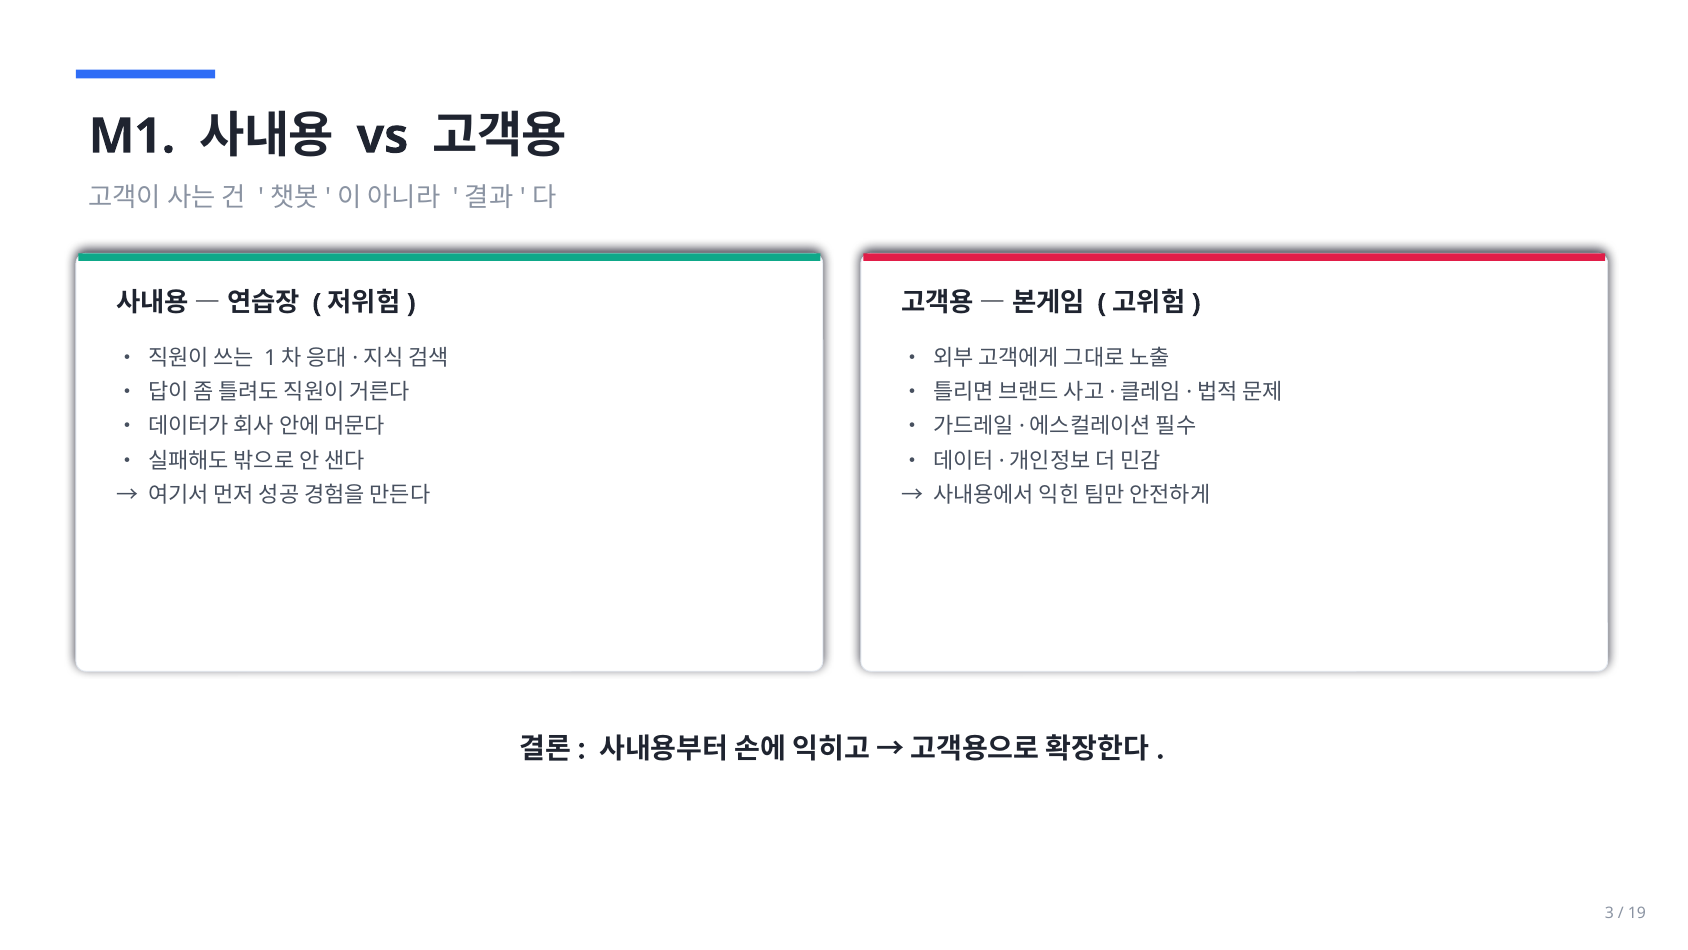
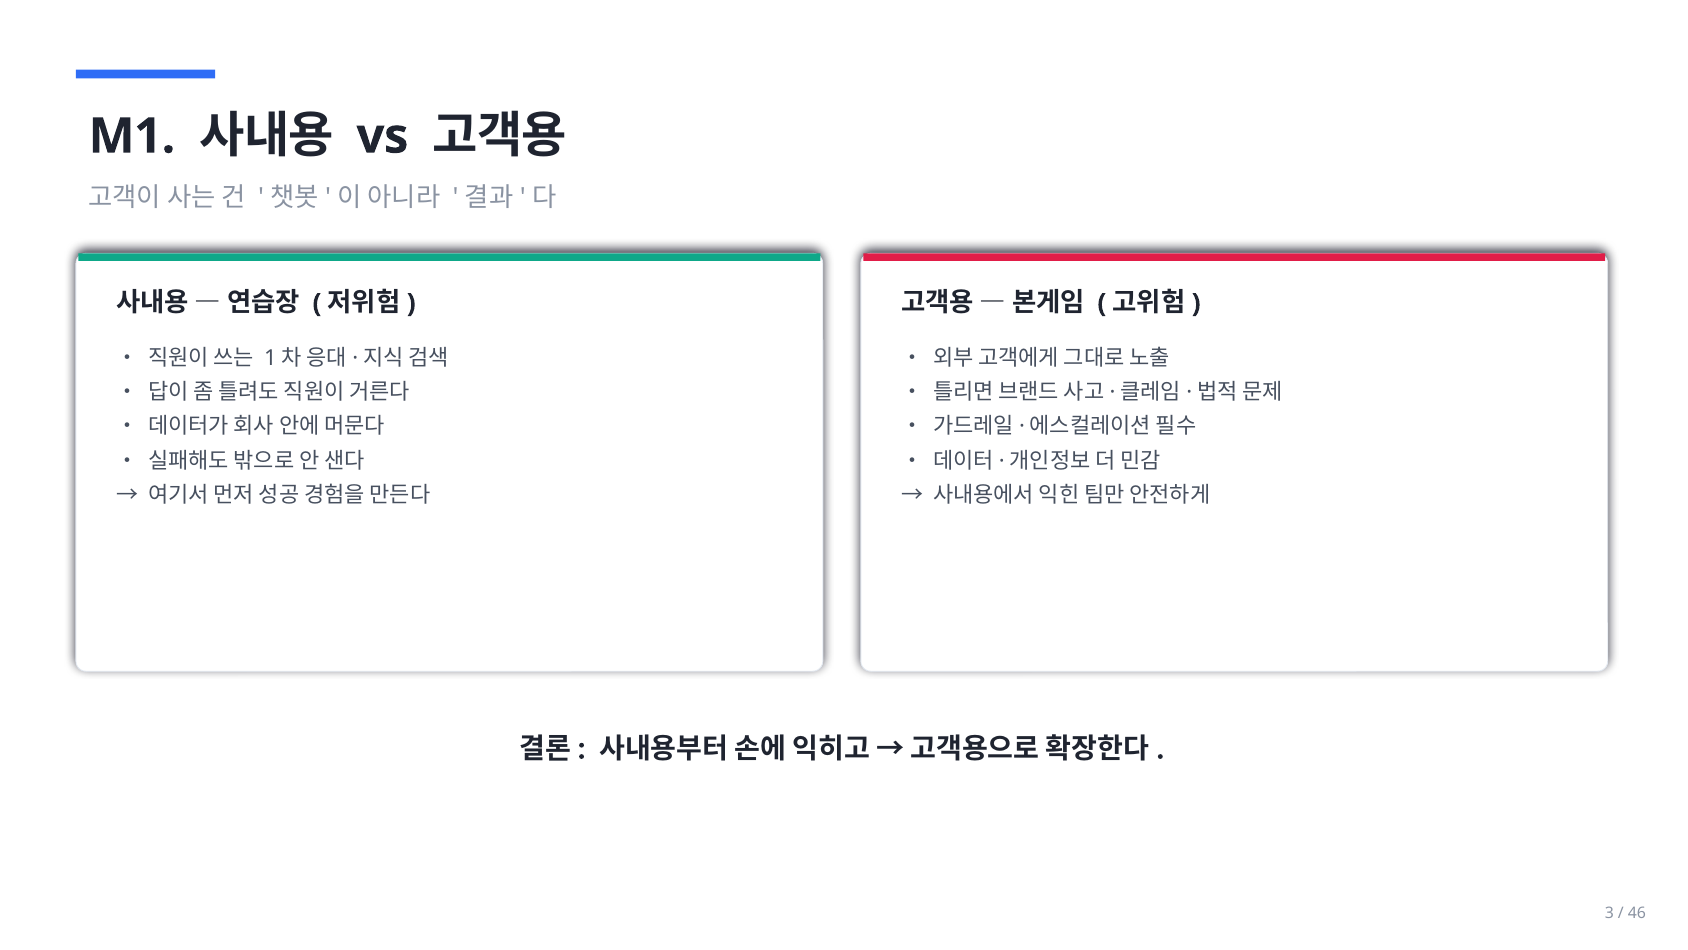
19: 19 -> 46 (1637, 913)
